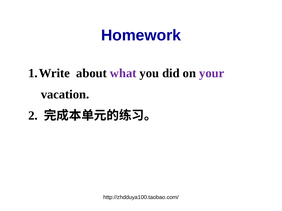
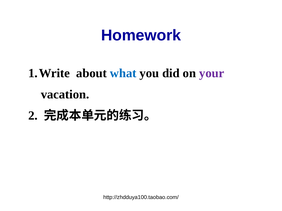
what colour: purple -> blue (123, 73)
